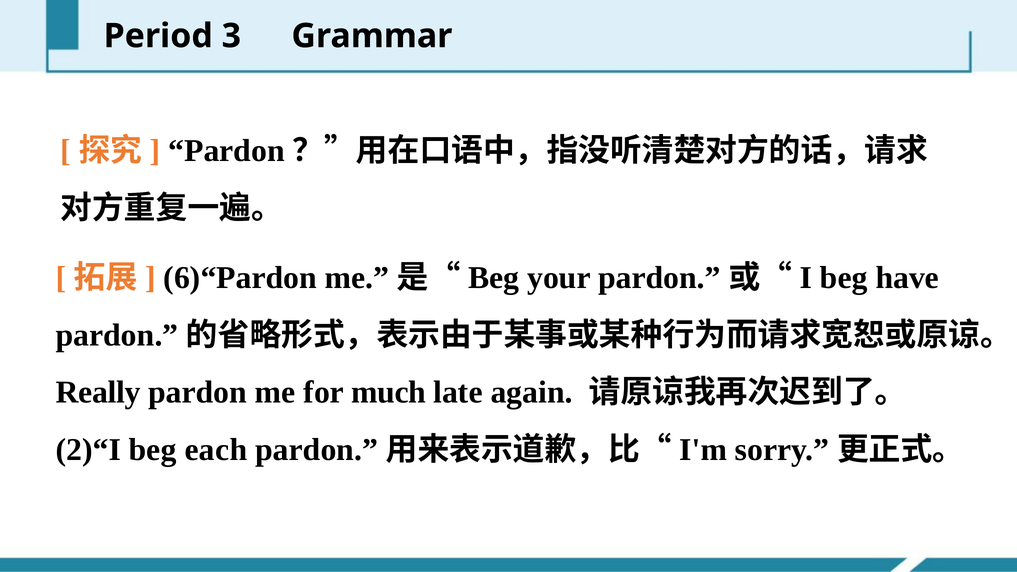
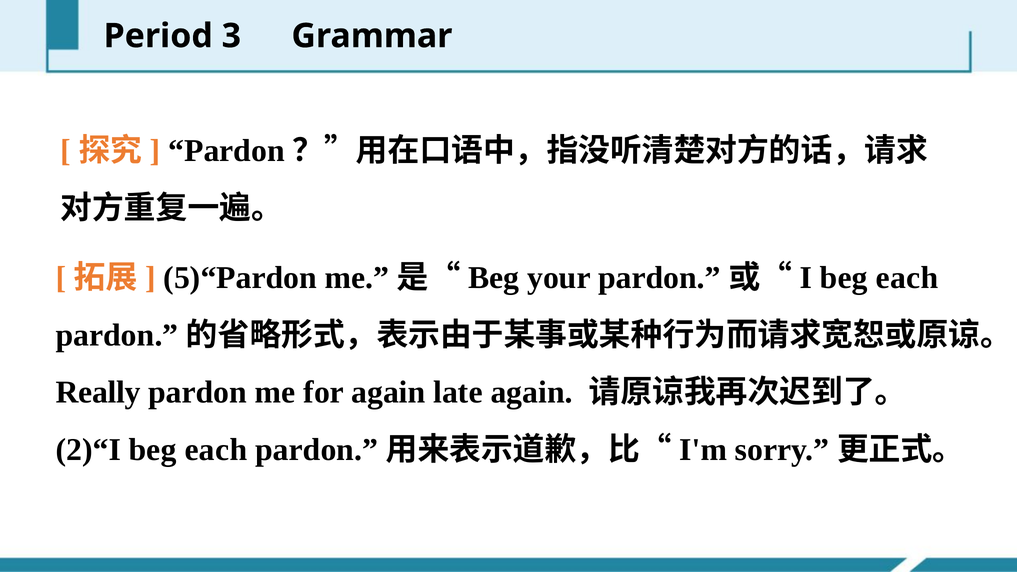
6)“Pardon: 6)“Pardon -> 5)“Pardon (240, 278)
have: have -> each (907, 278)
for much: much -> again (388, 392)
